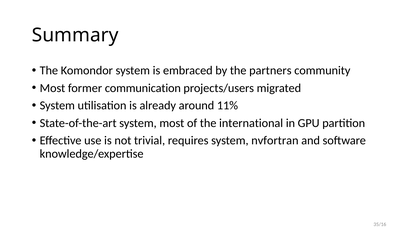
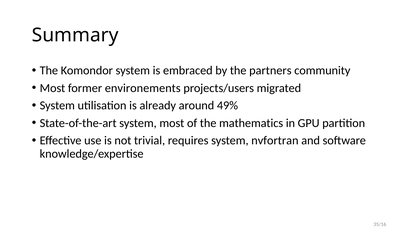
communication: communication -> environements (143, 88)
11%: 11% -> 49% (227, 106)
international: international -> mathematics (251, 123)
